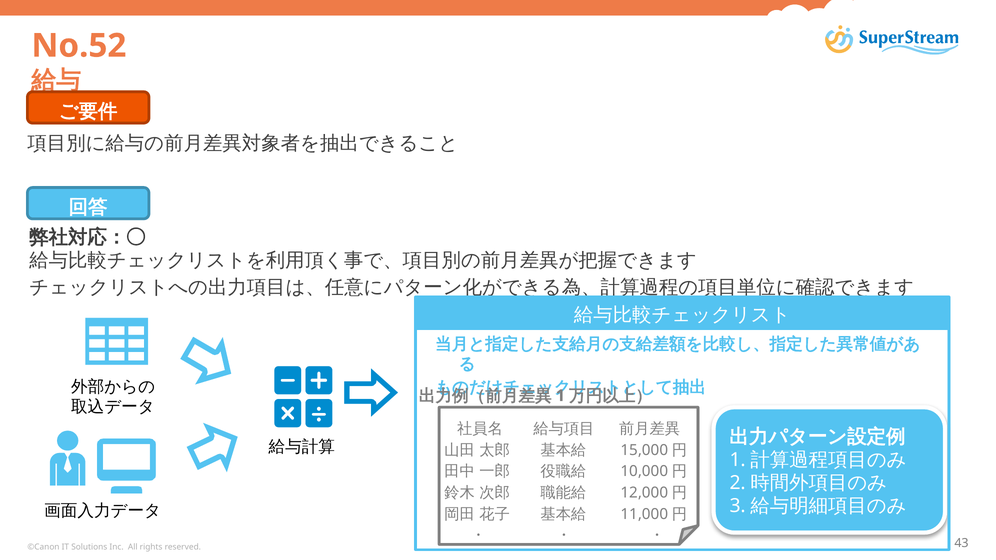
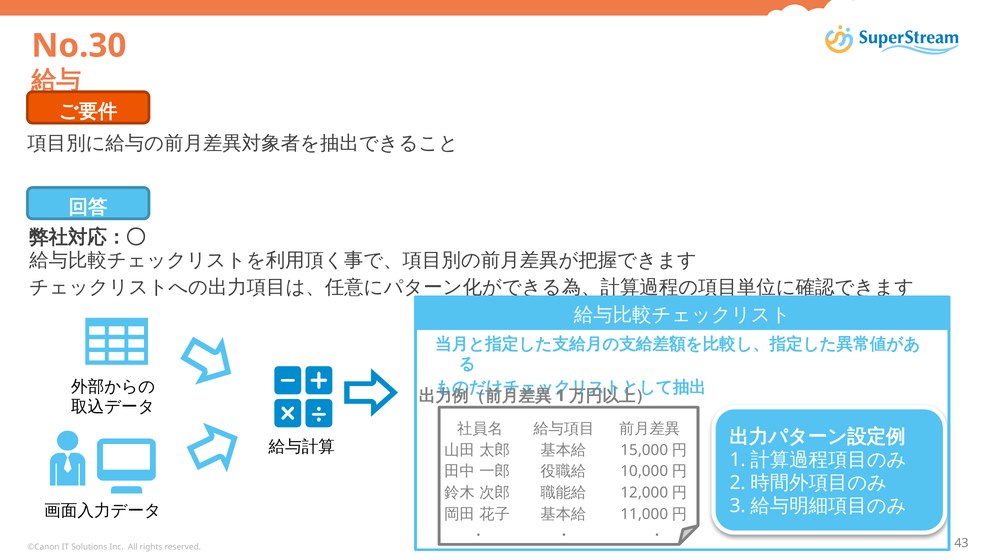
No.52: No.52 -> No.30 (79, 46)
